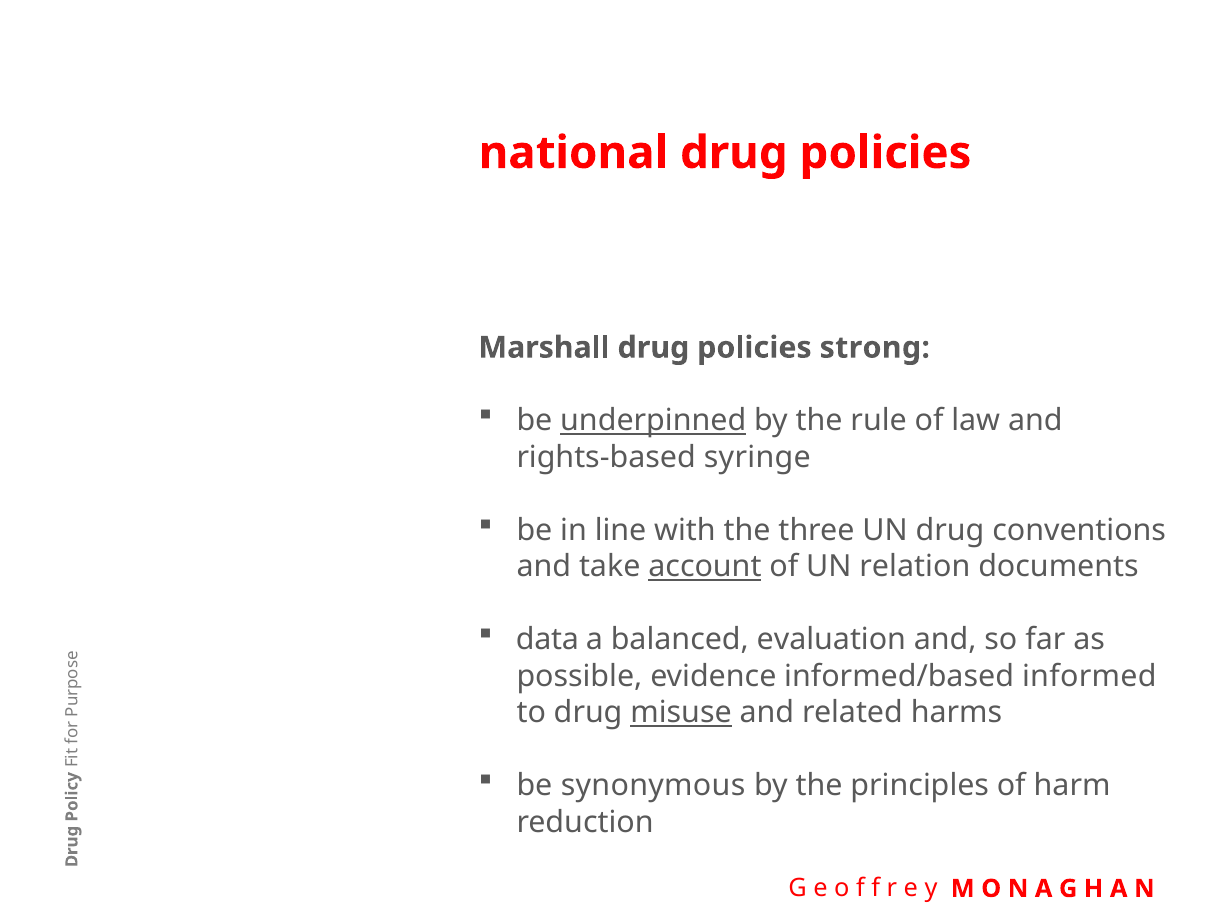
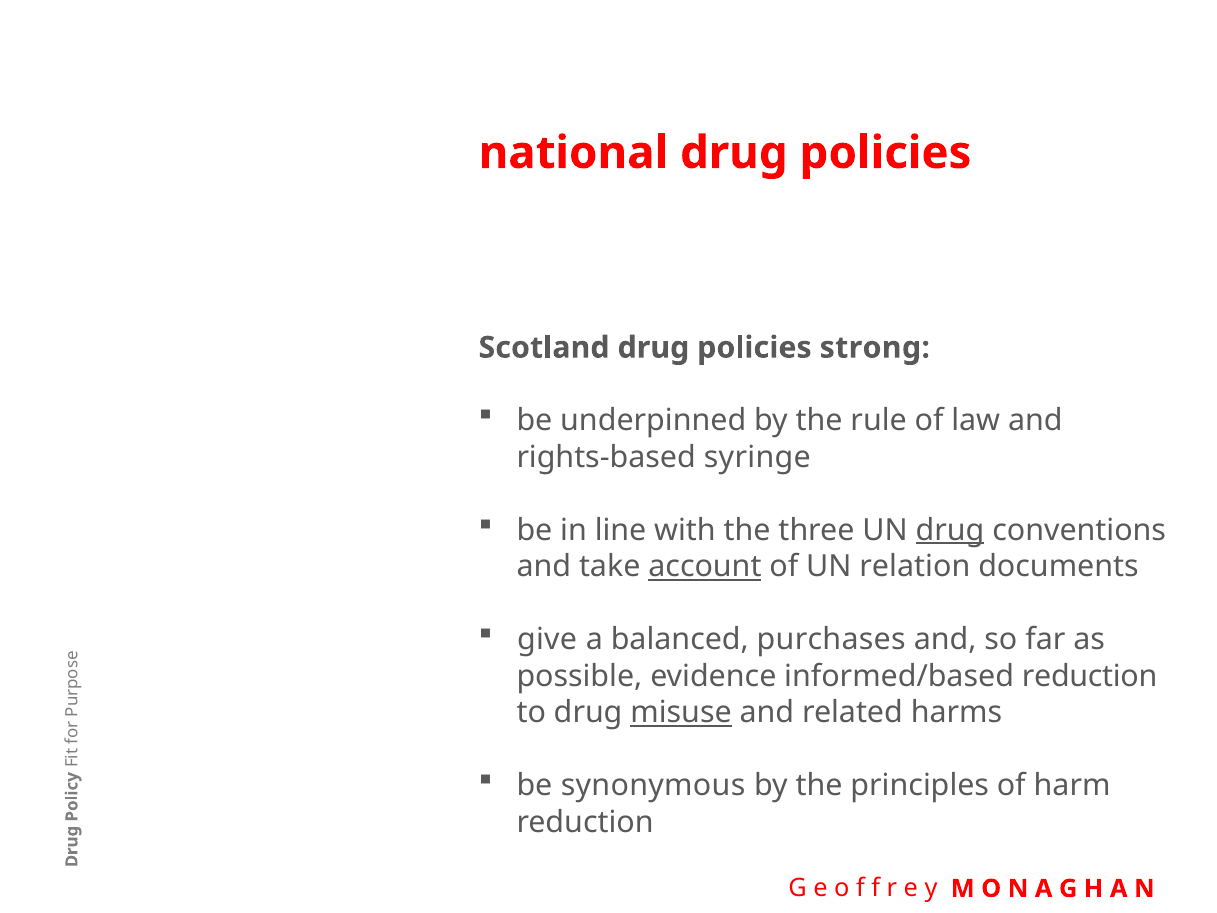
Marshall: Marshall -> Scotland (544, 348)
underpinned underline: present -> none (653, 421)
drug underline: none -> present (950, 530)
data: data -> give (547, 640)
evaluation: evaluation -> purchases (831, 640)
informed/based informed: informed -> reduction (1090, 676)
